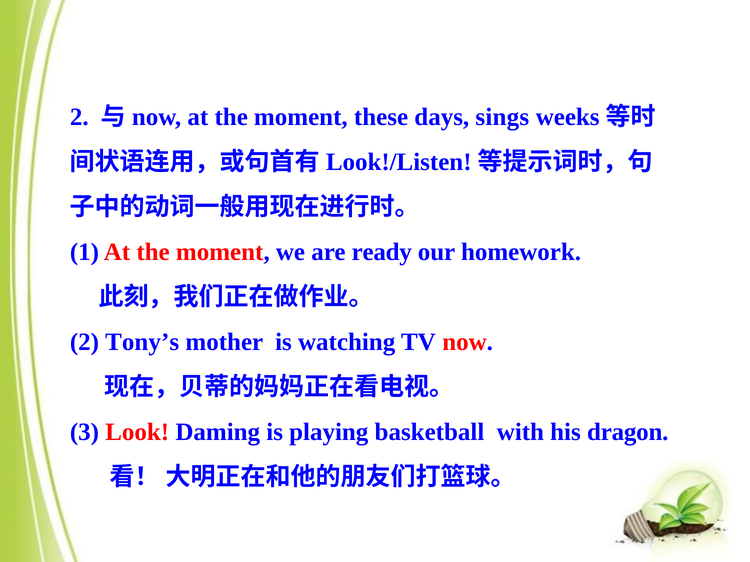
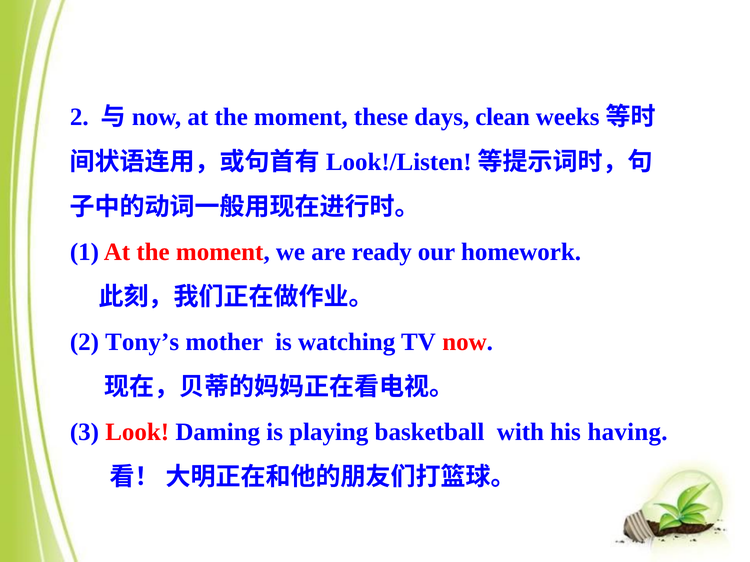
sings: sings -> clean (503, 117)
dragon: dragon -> having (628, 432)
